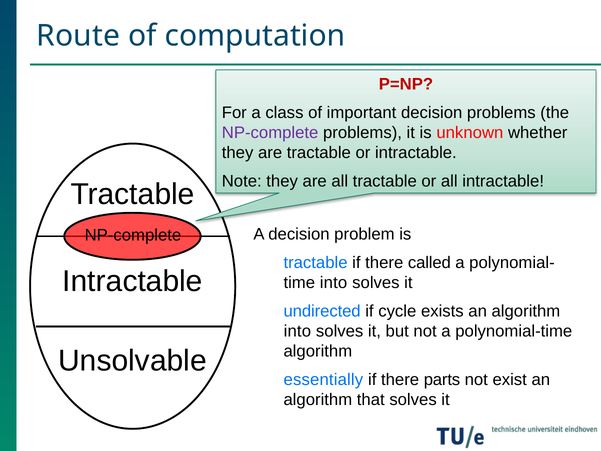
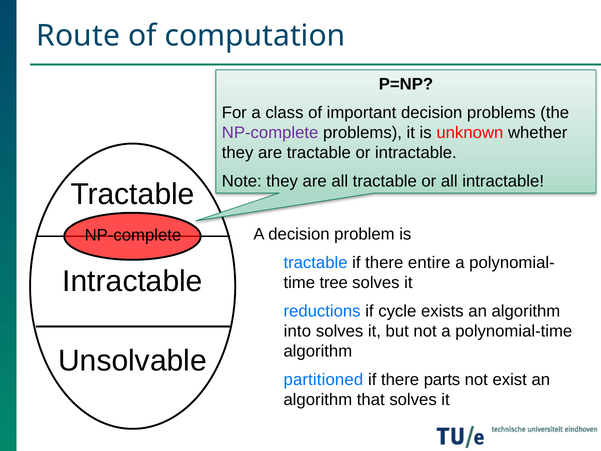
P=NP colour: red -> black (406, 84)
called: called -> entire (429, 262)
into: into -> tree (334, 282)
undirected: undirected -> reductions (322, 311)
essentially: essentially -> partitioned (323, 379)
